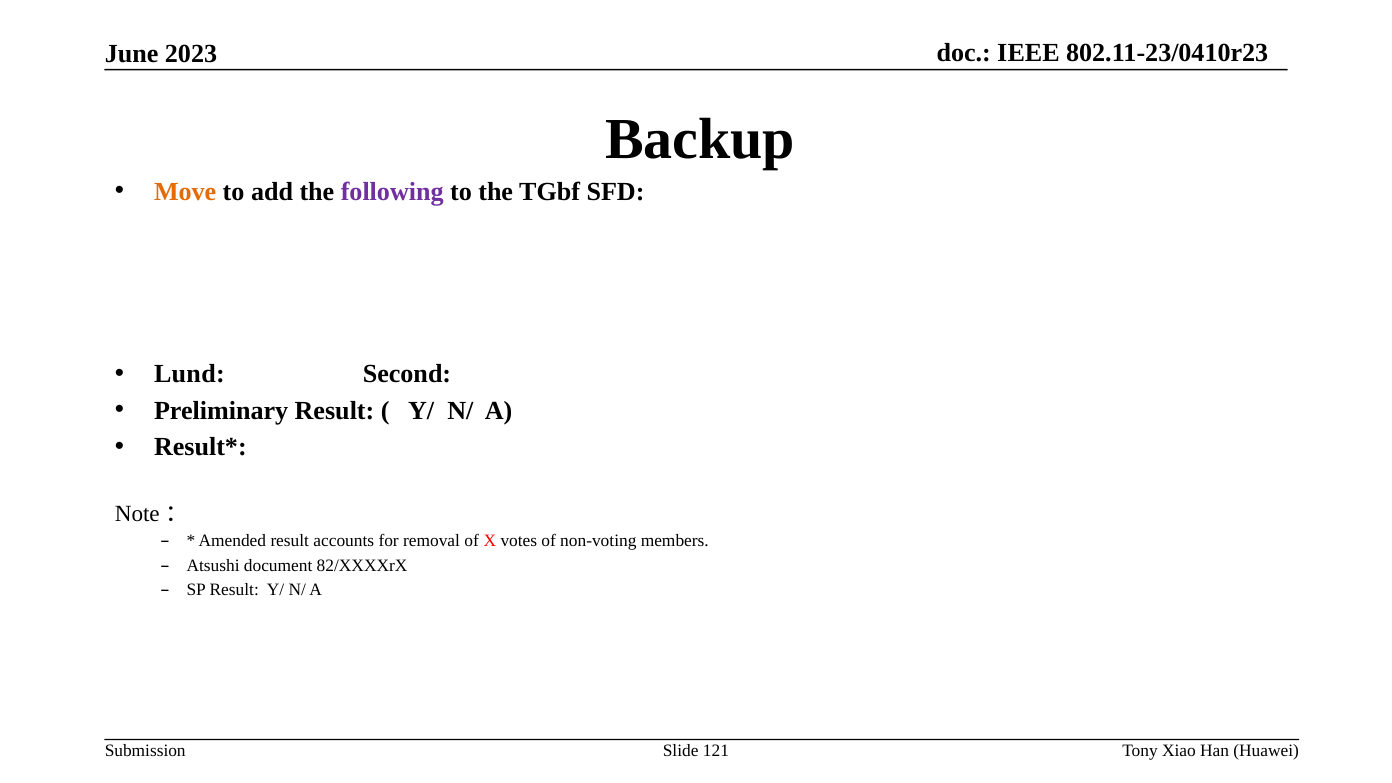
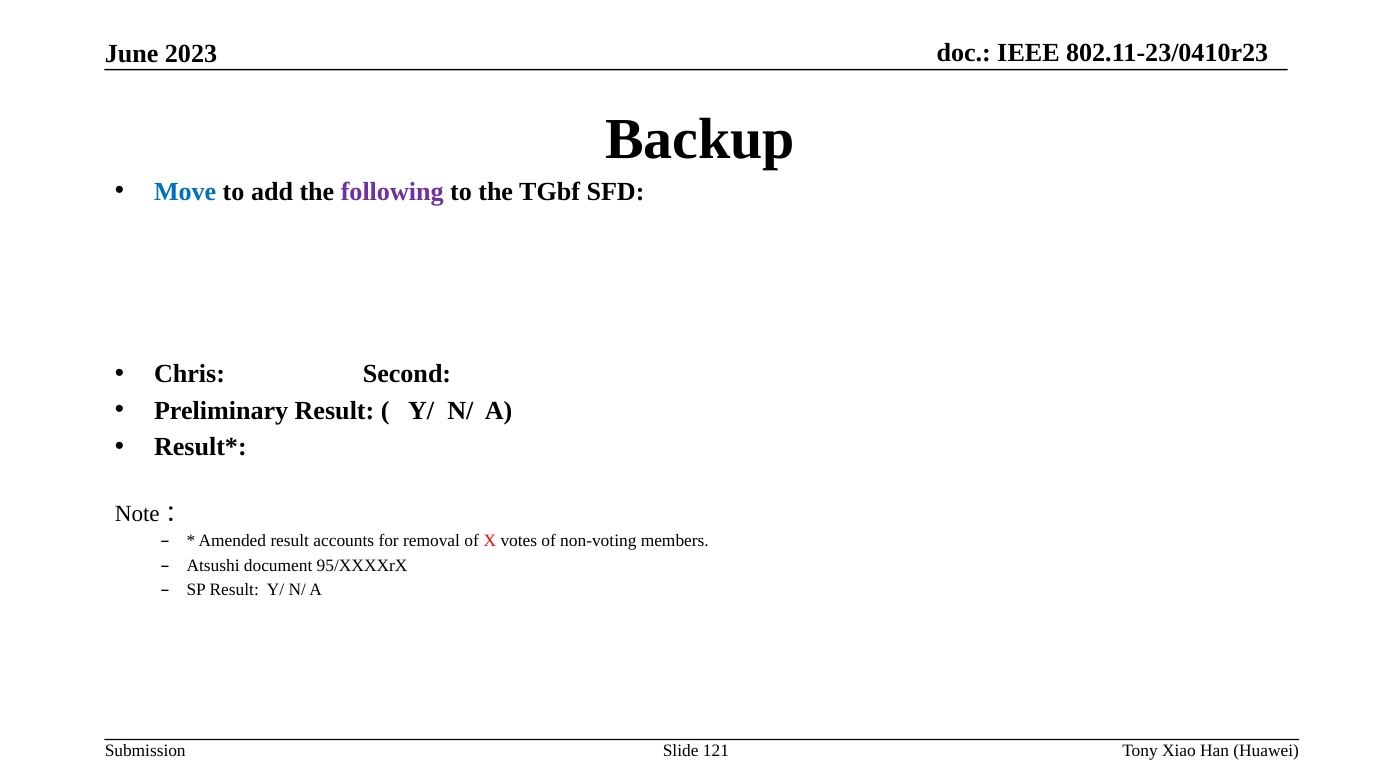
Move colour: orange -> blue (185, 192)
Lund: Lund -> Chris (190, 374)
82/XXXXrX: 82/XXXXrX -> 95/XXXXrX (362, 566)
